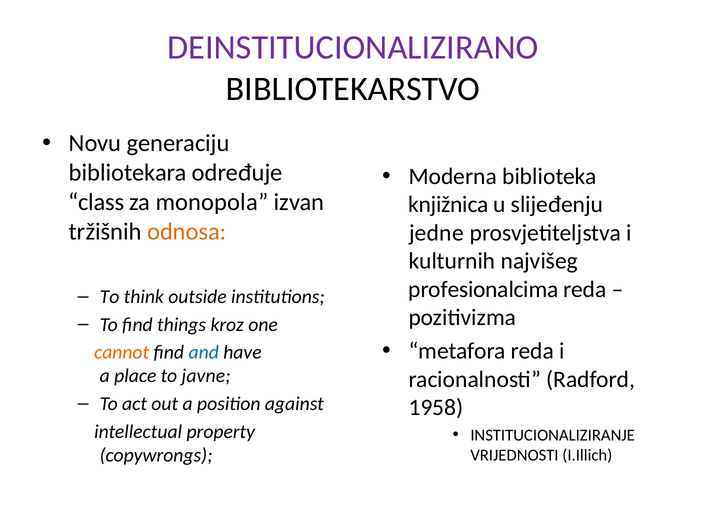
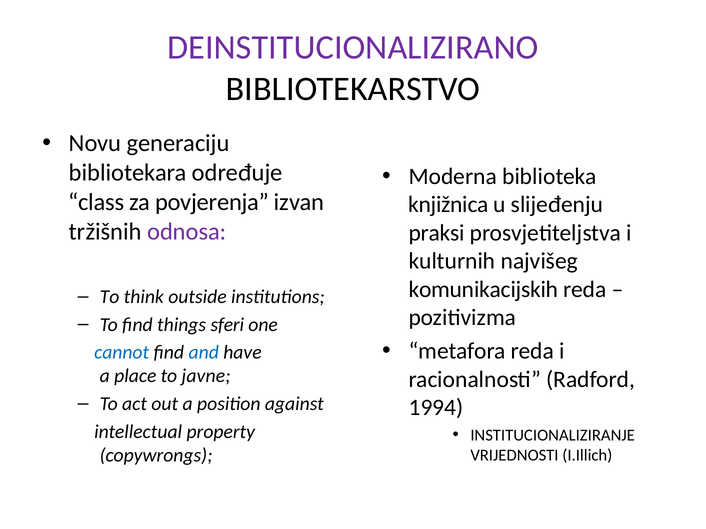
monopola: monopola -> povjerenja (212, 202)
odnosa colour: orange -> purple (187, 232)
jedne: jedne -> praksi (437, 233)
profesionalcima: profesionalcima -> komunikacijskih (483, 290)
kroz: kroz -> sferi (227, 325)
cannot colour: orange -> blue (122, 353)
1958: 1958 -> 1994 (436, 408)
